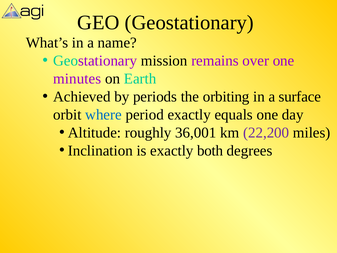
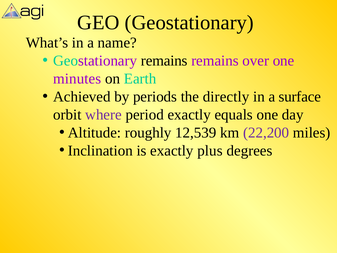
Geostationary mission: mission -> remains (164, 61)
orbiting: orbiting -> directly (226, 97)
where colour: blue -> purple (103, 114)
36,001: 36,001 -> 12,539 (196, 132)
both: both -> plus (210, 150)
